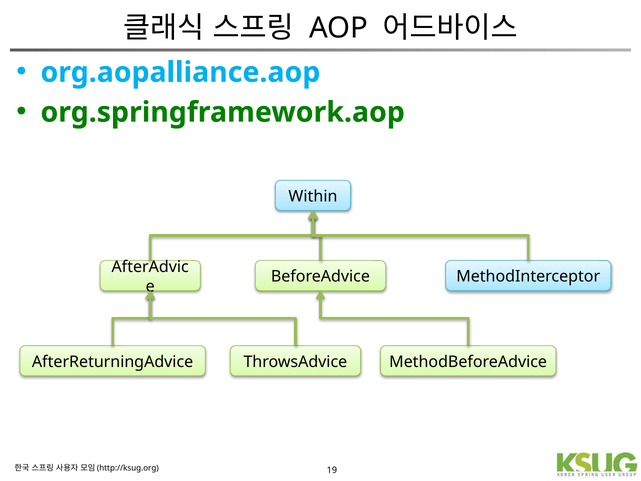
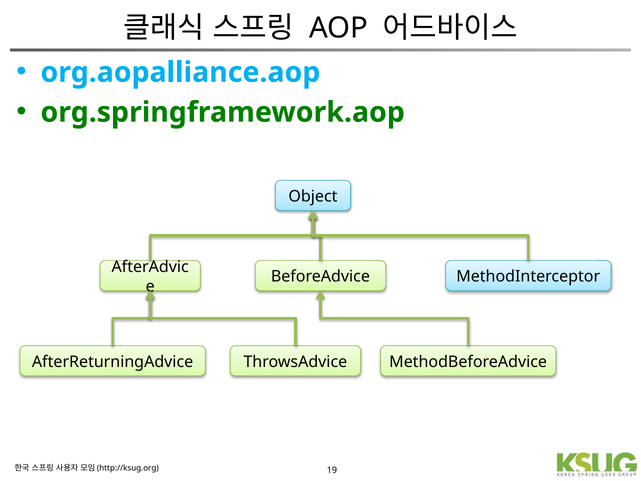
Within: Within -> Object (313, 196)
